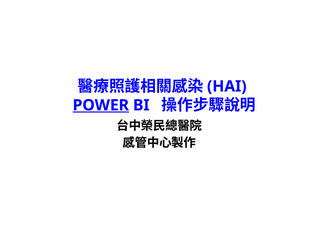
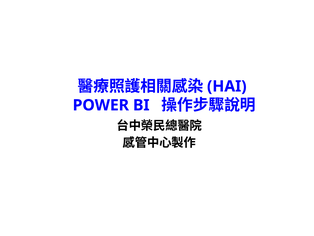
POWER underline: present -> none (101, 105)
